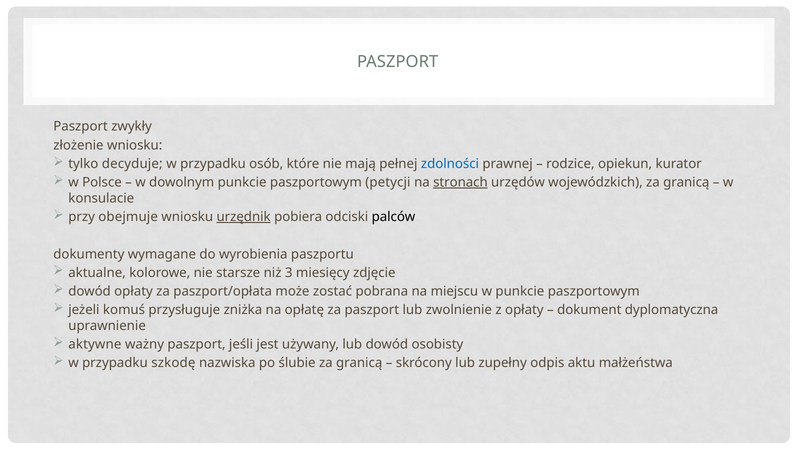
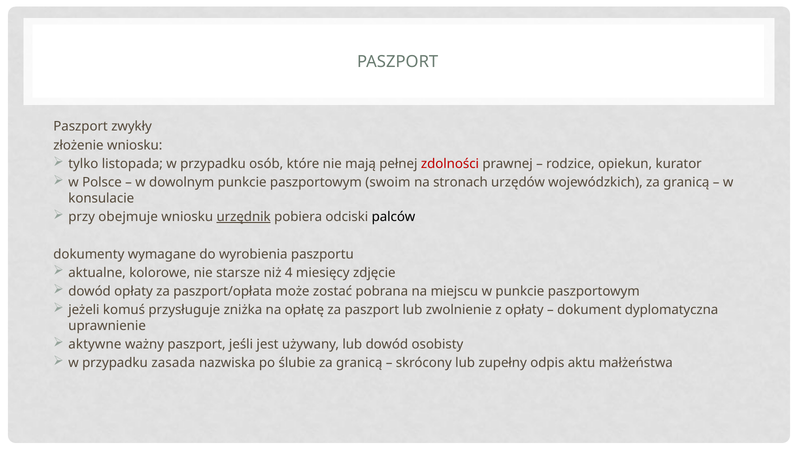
decyduje: decyduje -> listopada (132, 164)
zdolności colour: blue -> red (450, 164)
petycji: petycji -> swoim (388, 182)
stronach underline: present -> none (460, 182)
3: 3 -> 4 (289, 273)
szkodę: szkodę -> zasada (173, 363)
